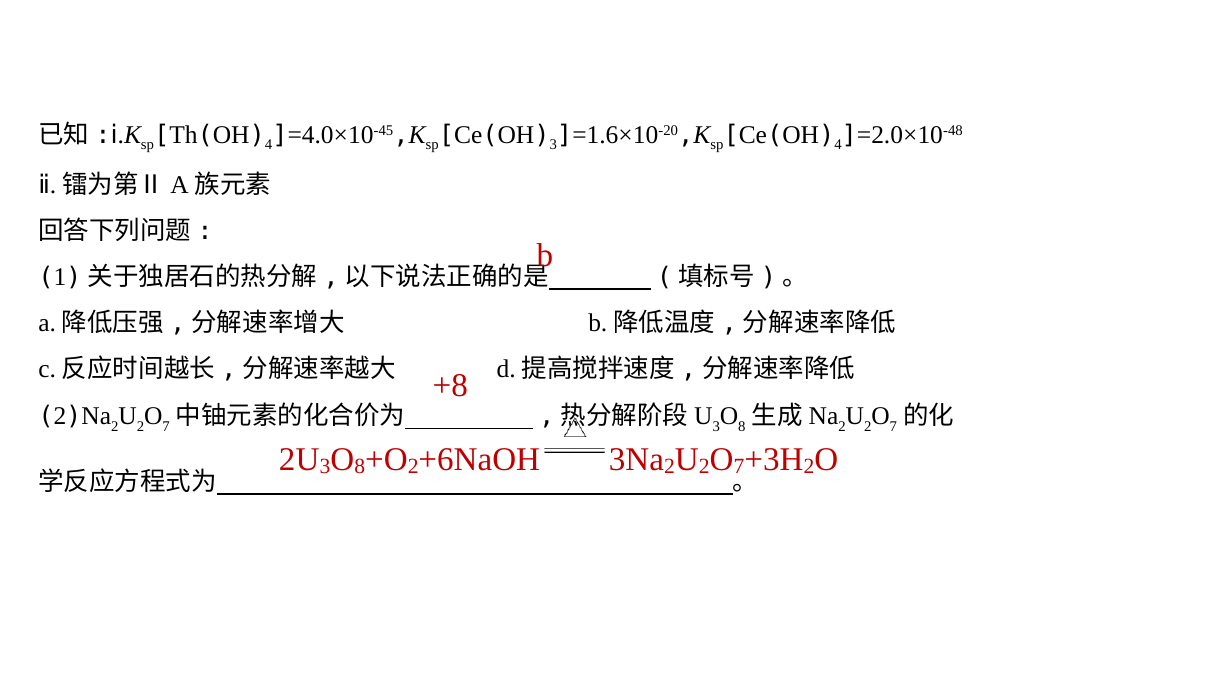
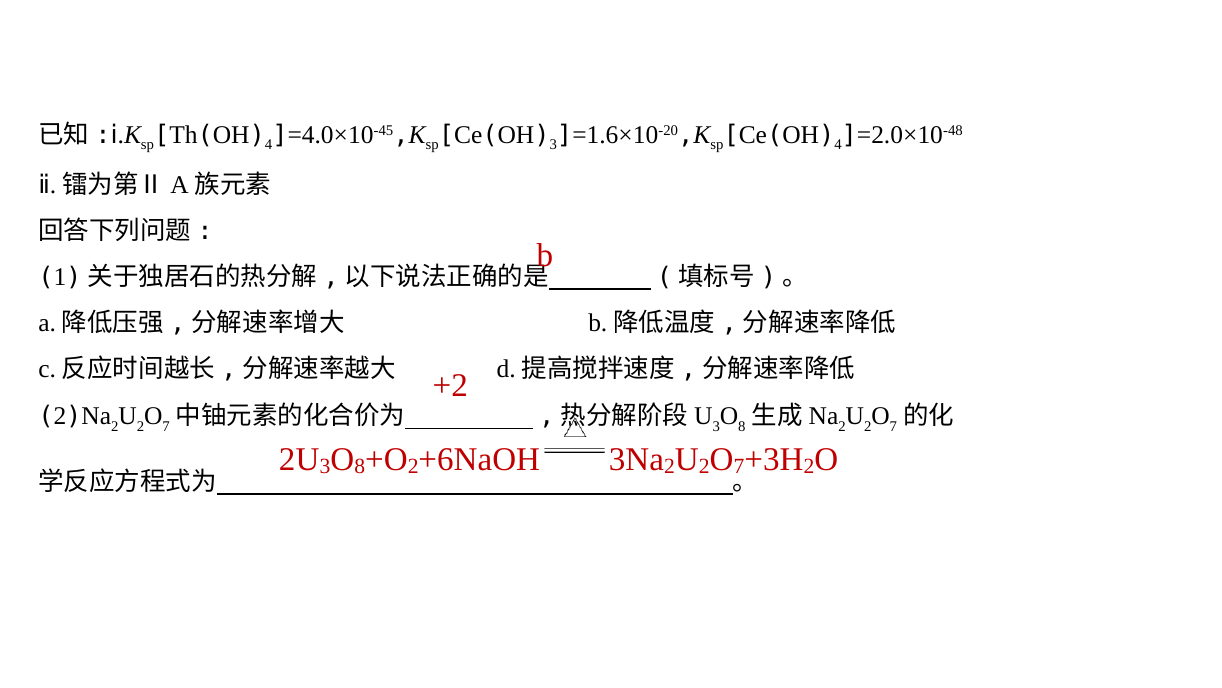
+8: +8 -> +2 (450, 385)
